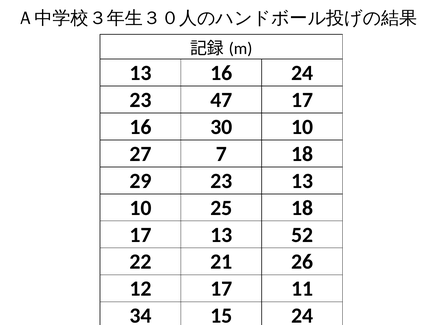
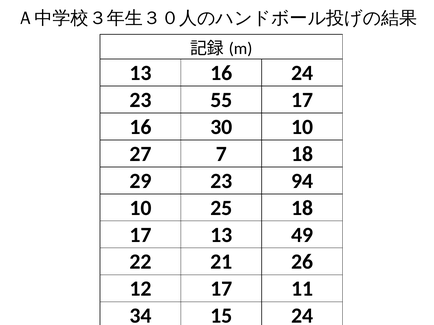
47: 47 -> 55 (221, 100)
23 13: 13 -> 94 (302, 181)
52: 52 -> 49 (302, 235)
